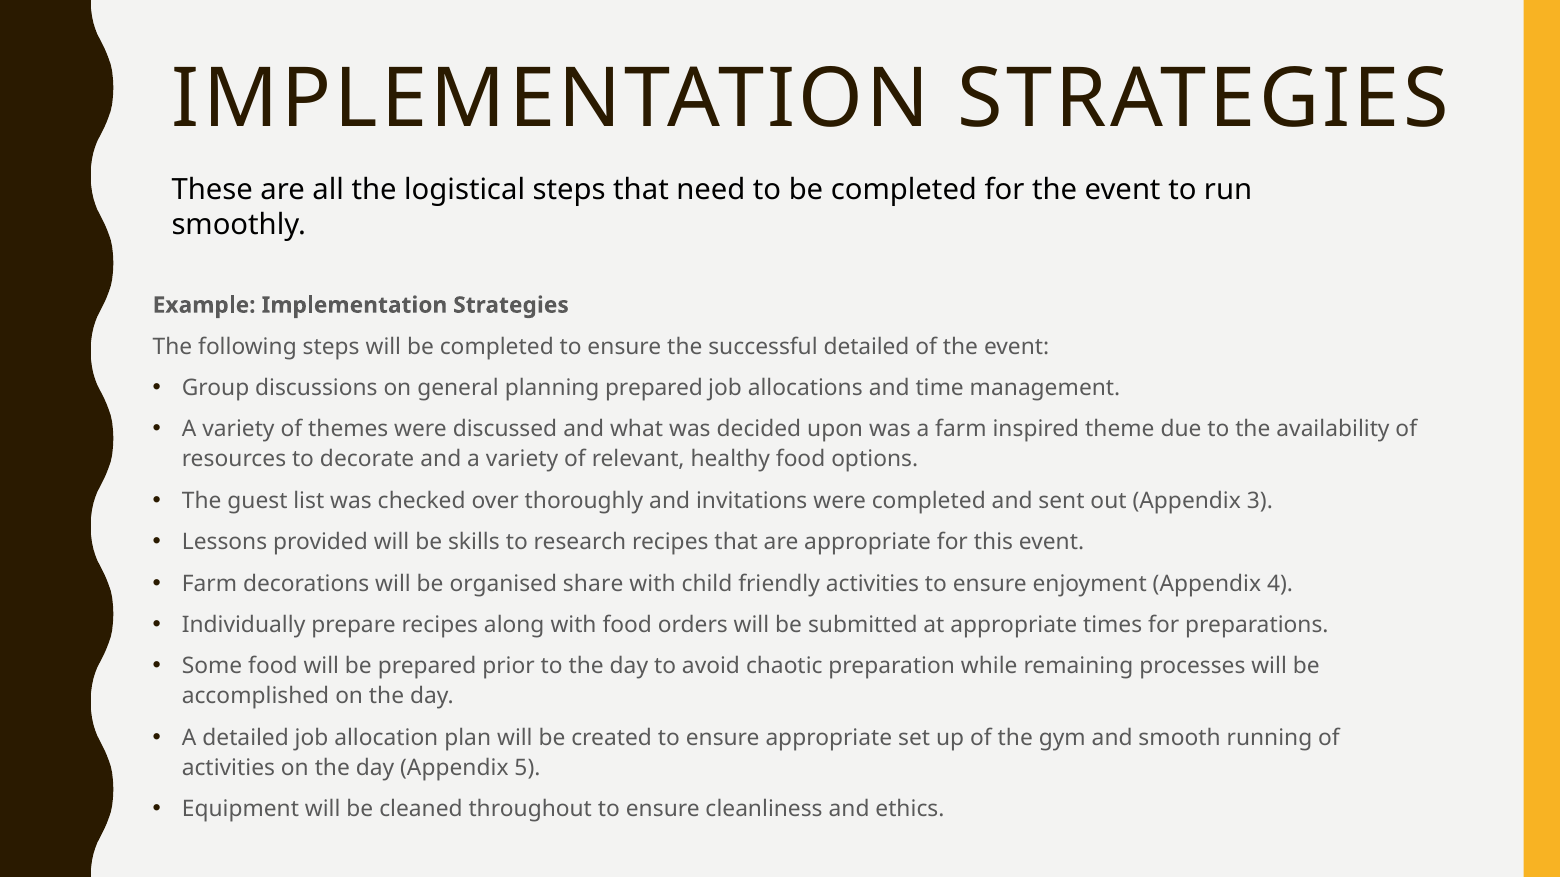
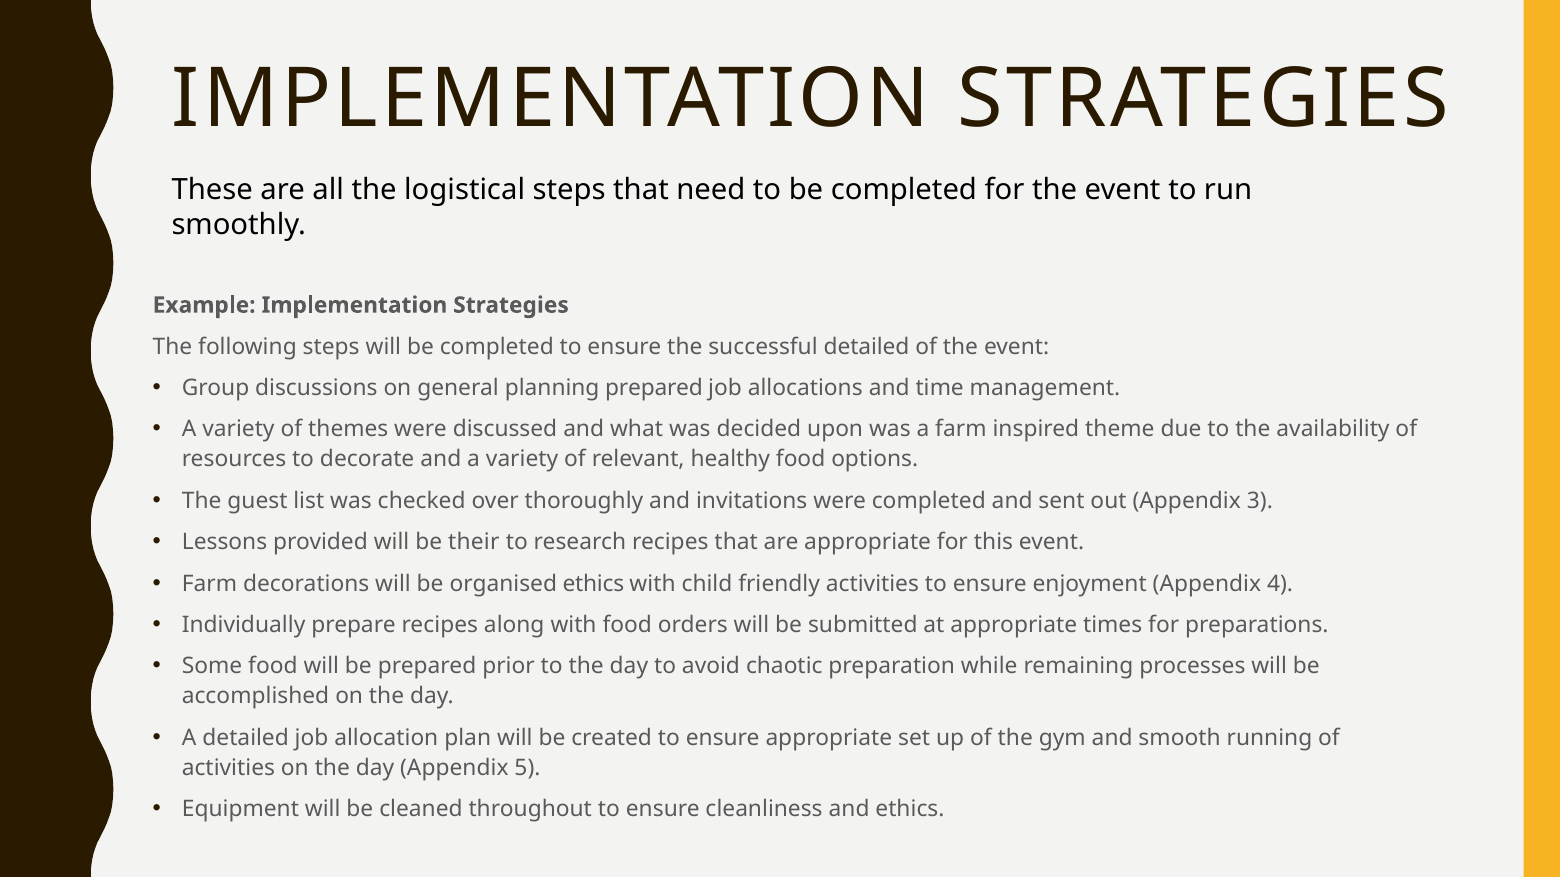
skills: skills -> their (474, 542)
organised share: share -> ethics (593, 584)
